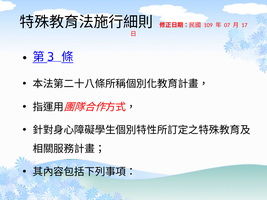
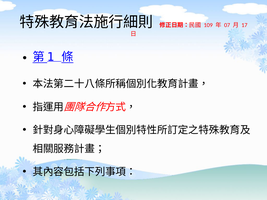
3: 3 -> 1 (51, 57)
